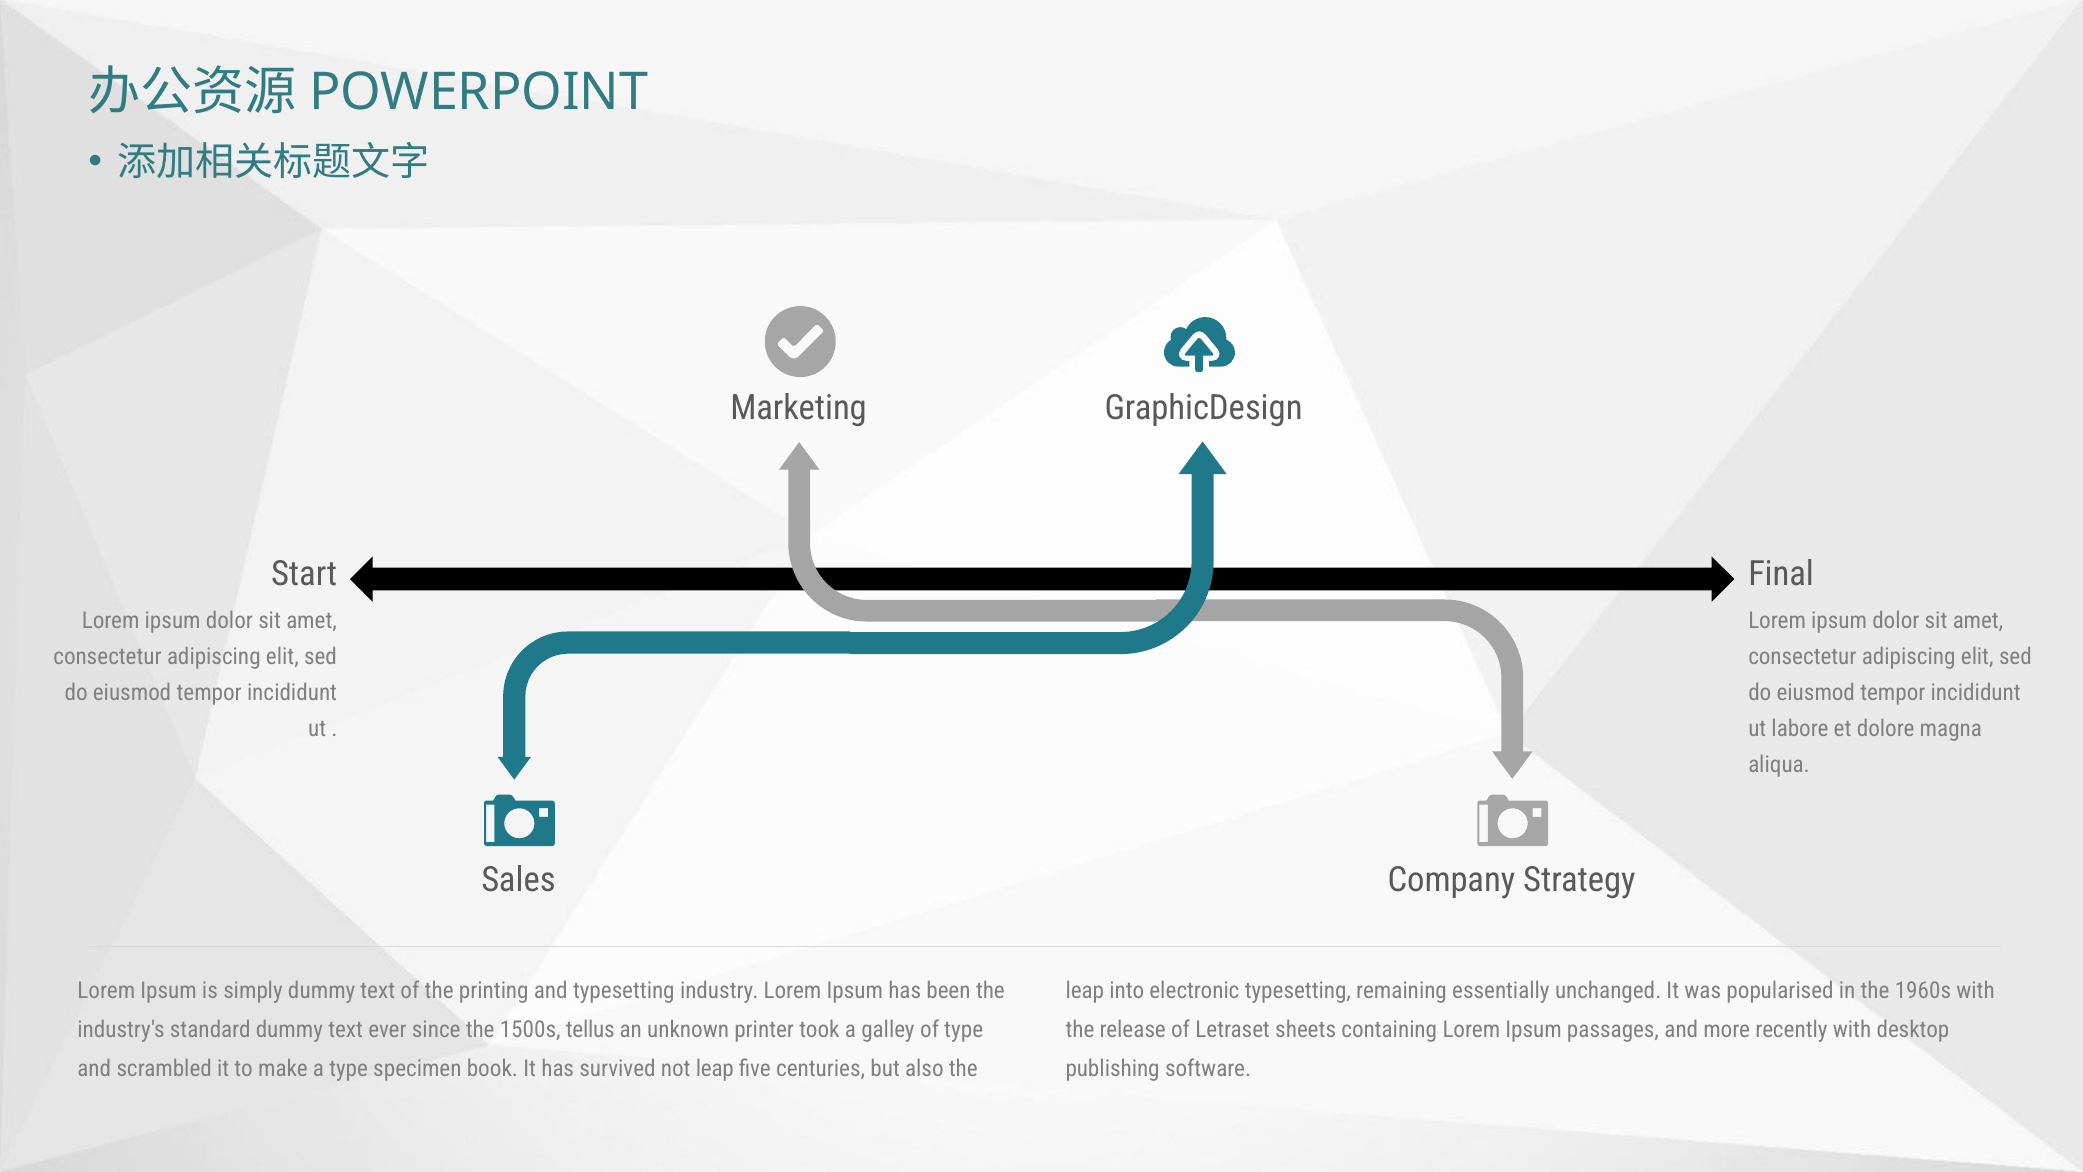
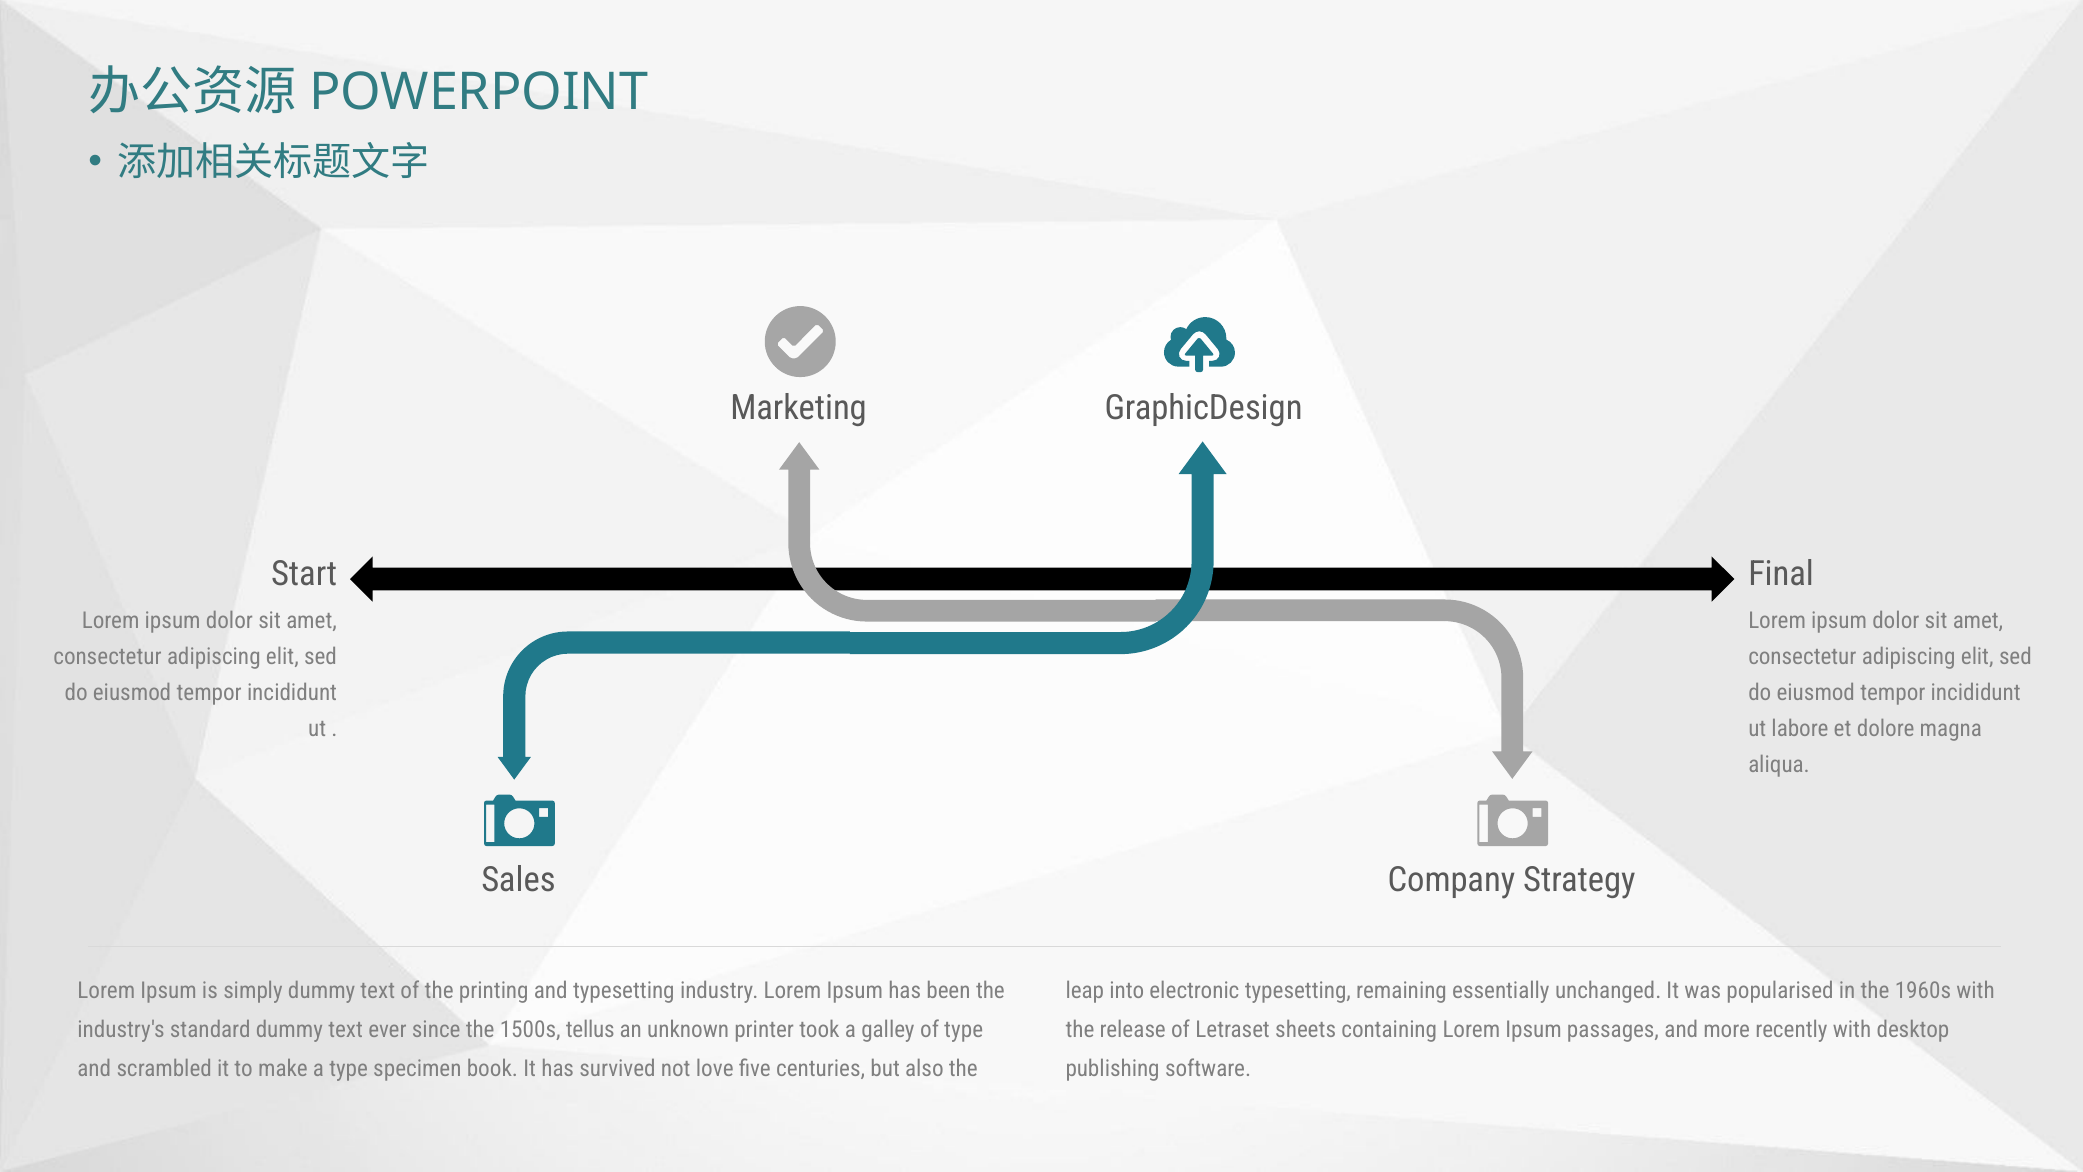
not leap: leap -> love (715, 1068)
